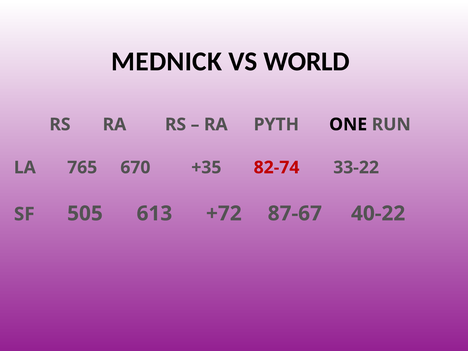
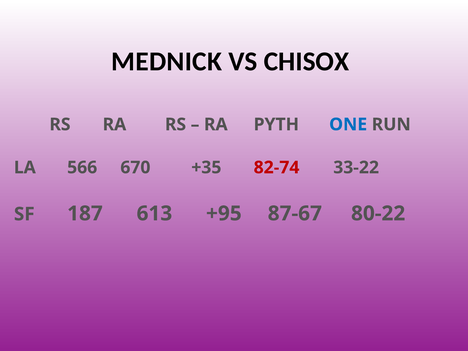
WORLD: WORLD -> CHISOX (306, 61)
ONE colour: black -> blue (348, 124)
765: 765 -> 566 (82, 167)
505: 505 -> 187 (85, 214)
+72: +72 -> +95 (224, 214)
40-22: 40-22 -> 80-22 (378, 214)
